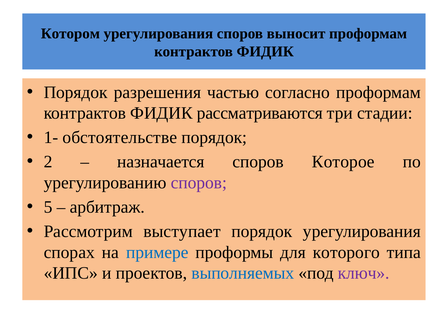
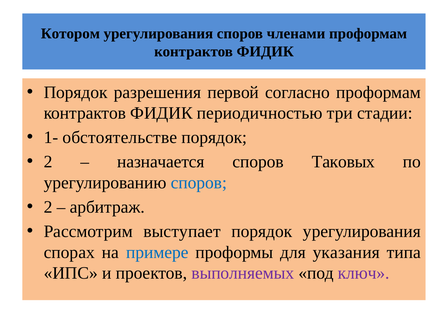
выносит: выносит -> членами (296, 34)
частью: частью -> первой (233, 92)
рассматриваются: рассматриваются -> периодичностью (260, 113)
Которое: Которое -> Таковых (343, 162)
споров colour: purple -> blue (199, 183)
5: 5 -> 2 (48, 207)
которого: которого -> указания (346, 252)
выполняемых colour: blue -> purple (243, 273)
